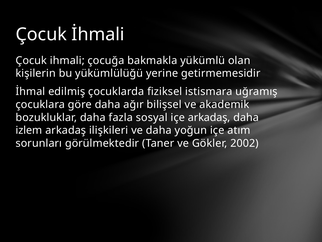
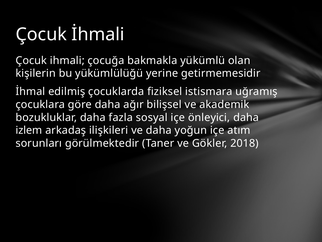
içe arkadaş: arkadaş -> önleyici (209, 117)
2002: 2002 -> 2018 (244, 143)
